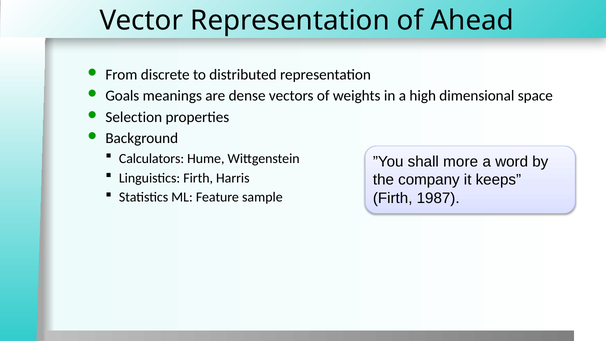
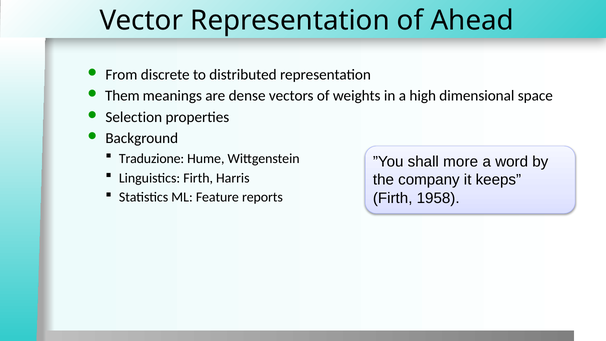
Goals: Goals -> Them (122, 96)
Calculators: Calculators -> Traduzione (152, 158)
sample: sample -> reports (262, 197)
1987: 1987 -> 1958 (438, 198)
